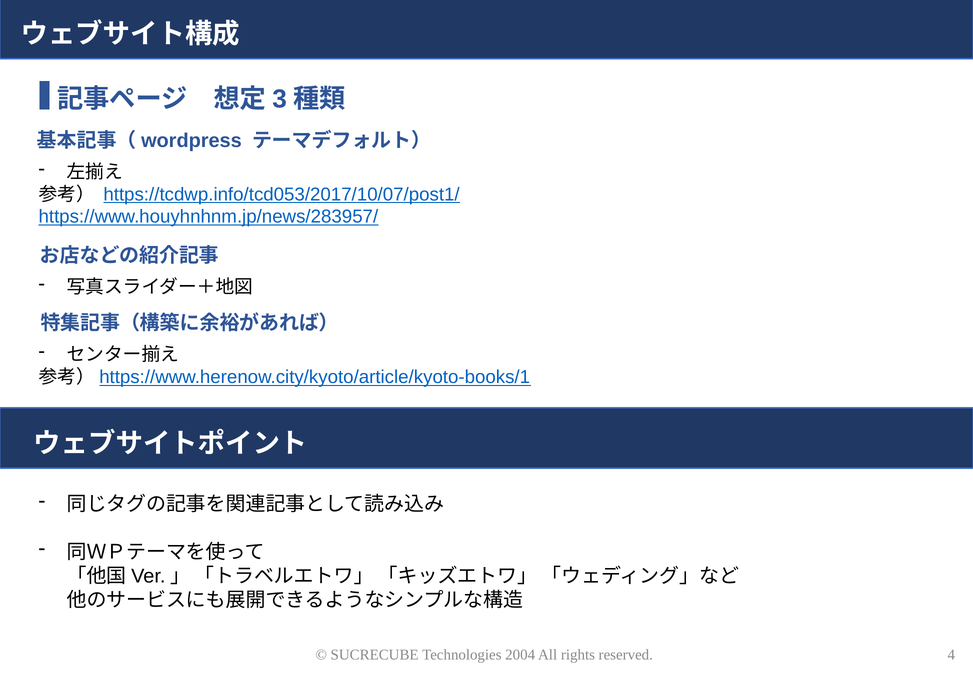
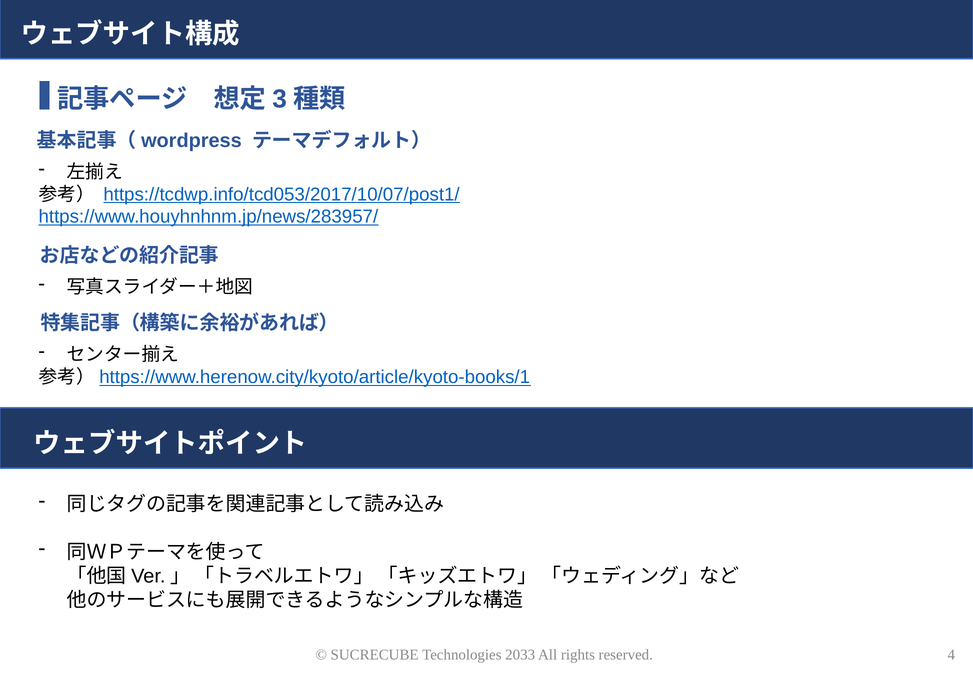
2004: 2004 -> 2033 (520, 656)
